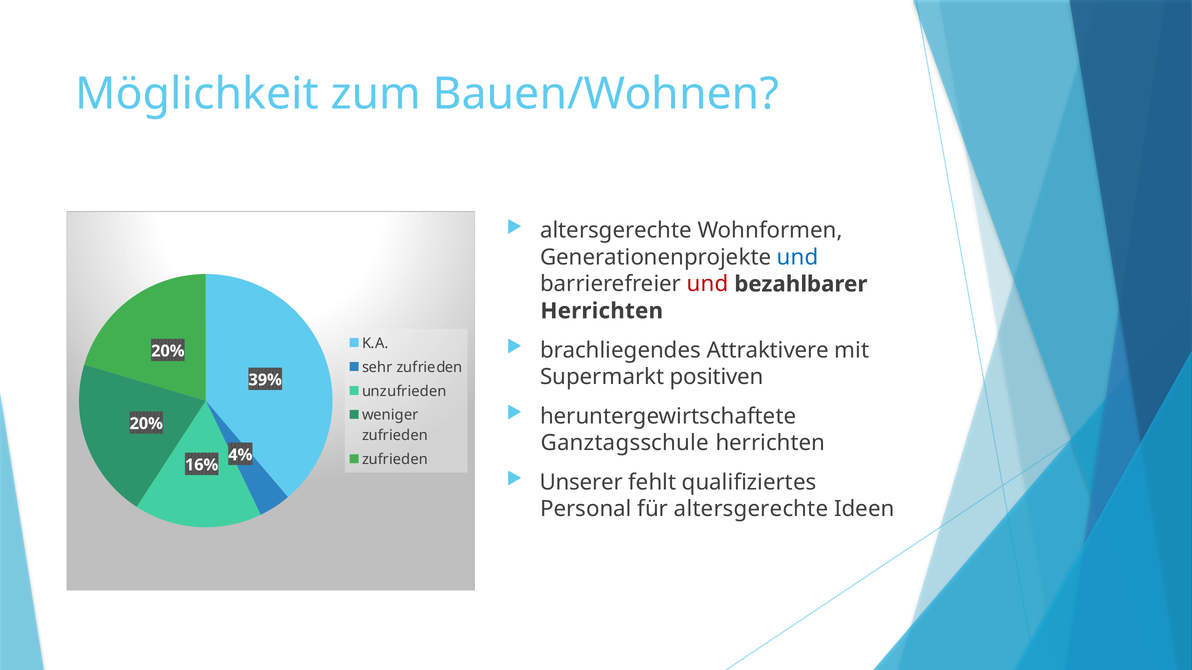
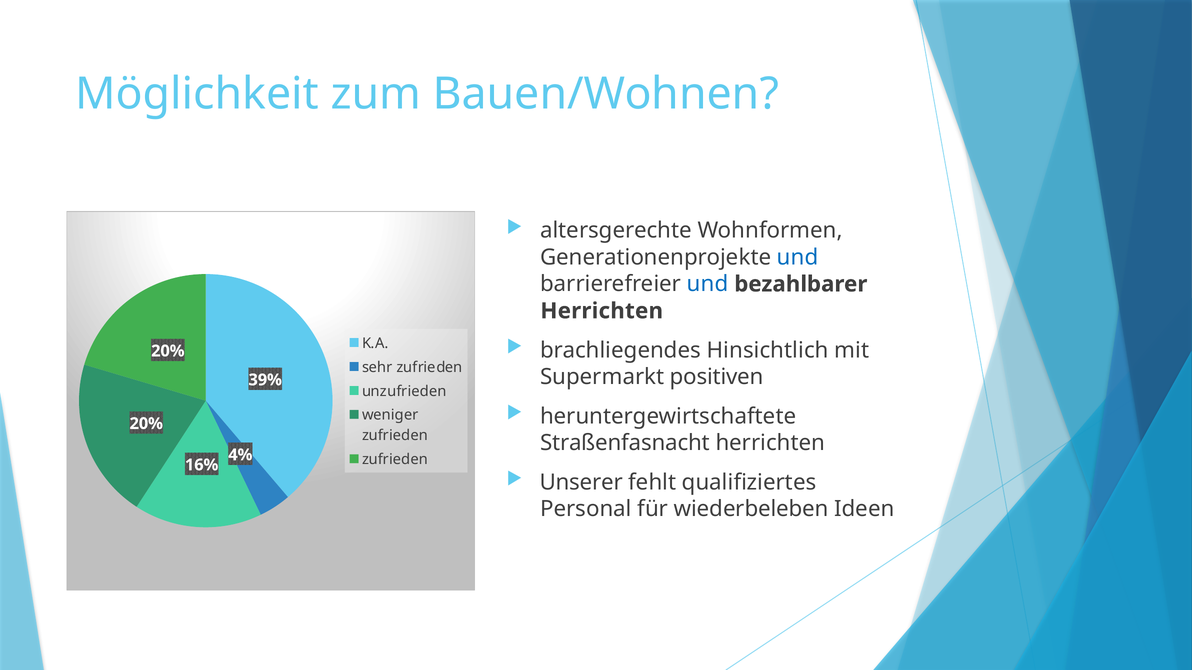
und colour: red -> blue (708, 284)
Attraktivere: Attraktivere -> Hinsichtlich (768, 350)
Ganztagsschule: Ganztagsschule -> Straßenfasnacht (625, 443)
für altersgerechte: altersgerechte -> wiederbeleben (751, 509)
